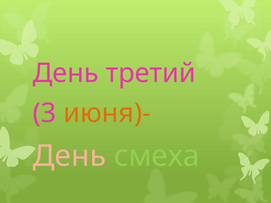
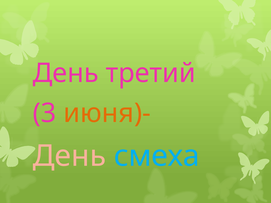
смеха colour: light green -> light blue (157, 156)
